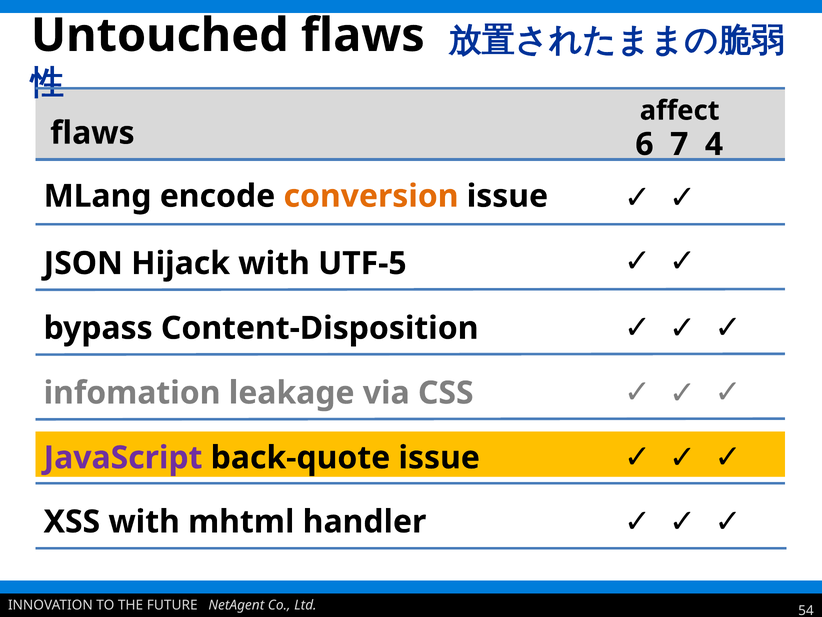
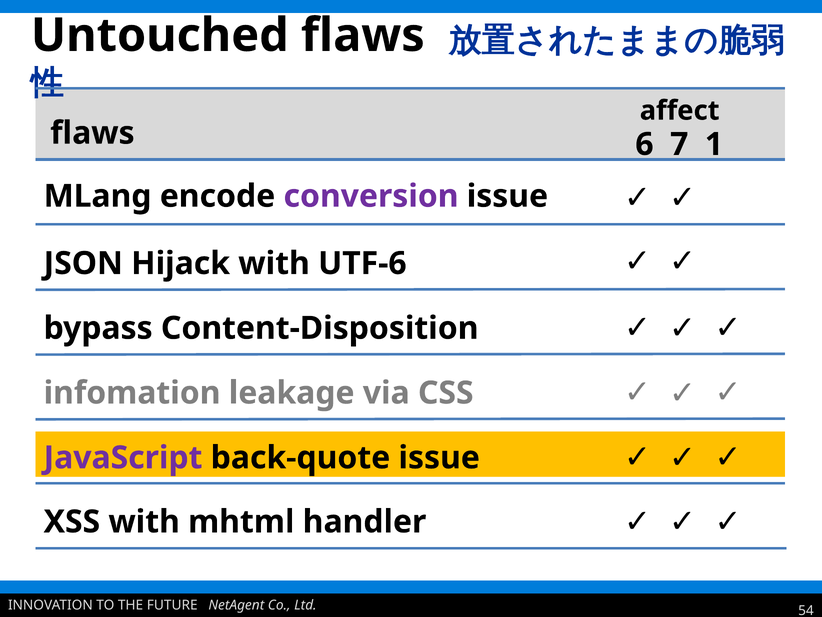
4: 4 -> 1 (714, 144)
conversion colour: orange -> purple (371, 196)
UTF-5: UTF-5 -> UTF-6 (362, 263)
